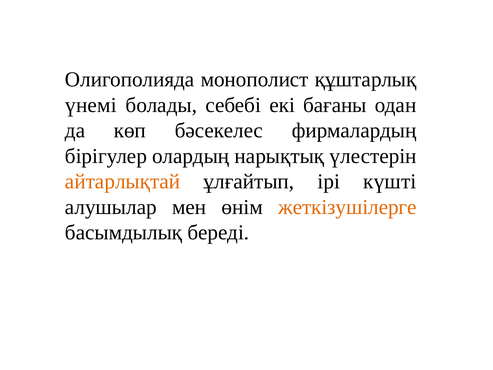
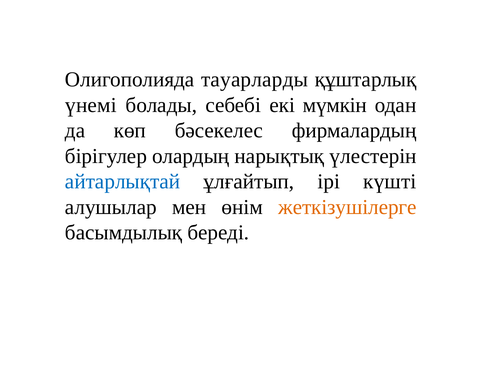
монополист: монополист -> тауарларды (255, 79)
бағаны: бағаны -> мүмкін (335, 105)
айтарлықтай colour: orange -> blue (123, 181)
